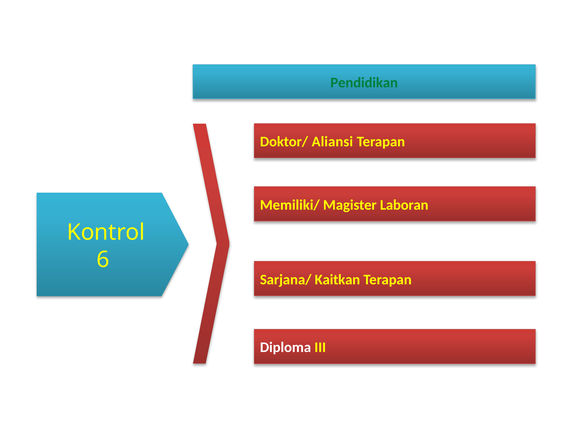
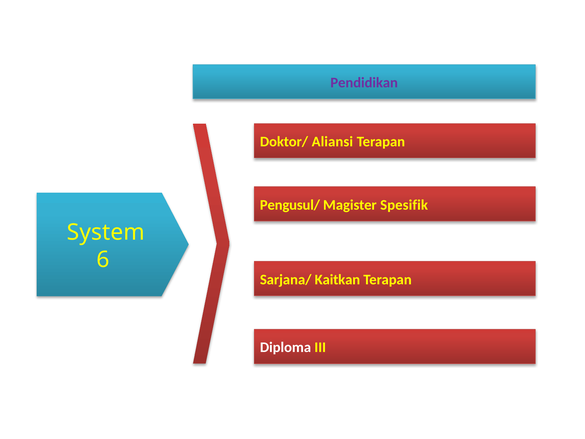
Pendidikan colour: green -> purple (364, 83)
Memiliki/: Memiliki/ -> Pengusul/ (290, 205)
Laboran: Laboran -> Spesifik (404, 205)
Kontrol: Kontrol -> System (106, 232)
